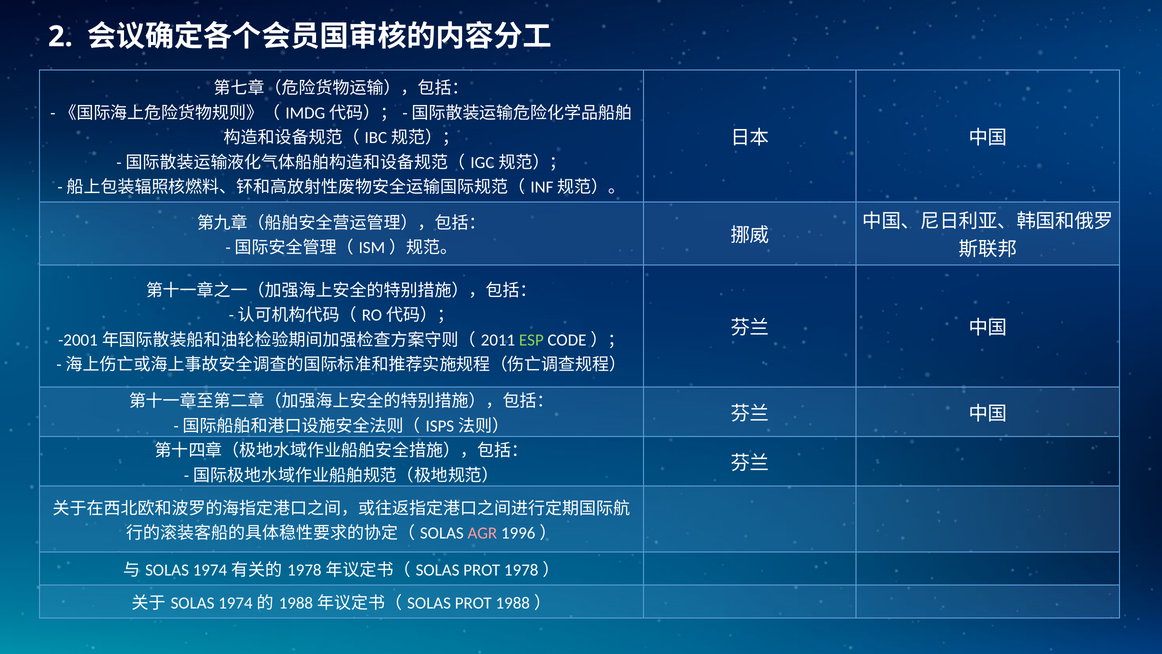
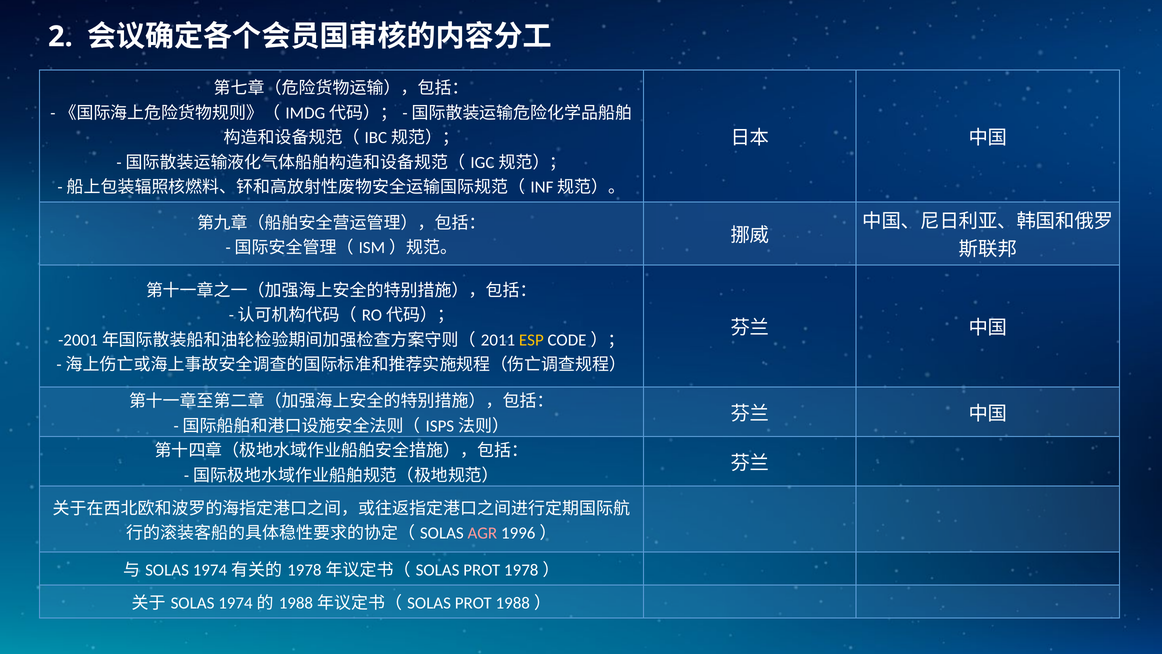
ESP colour: light green -> yellow (531, 340)
